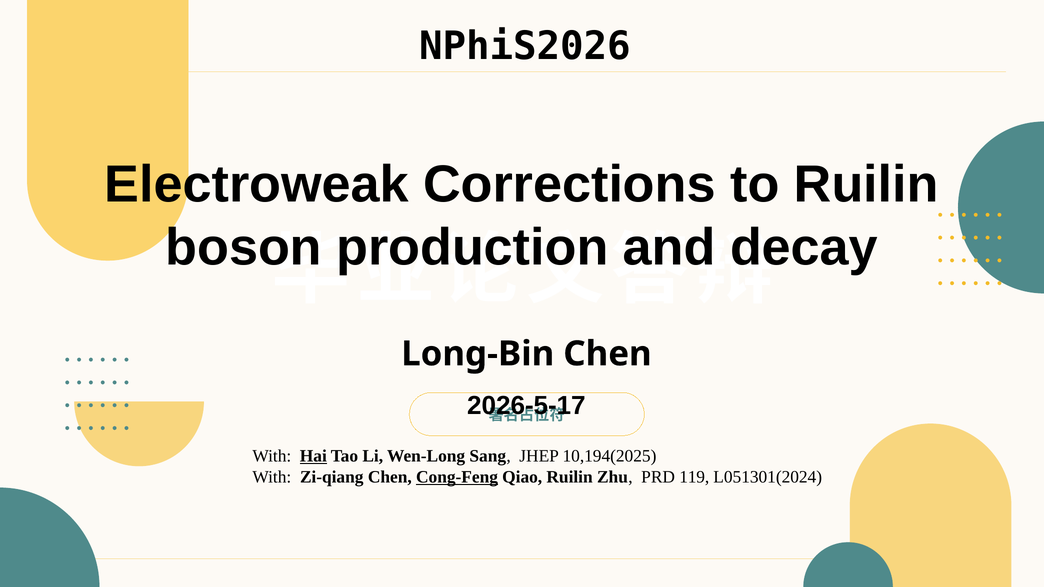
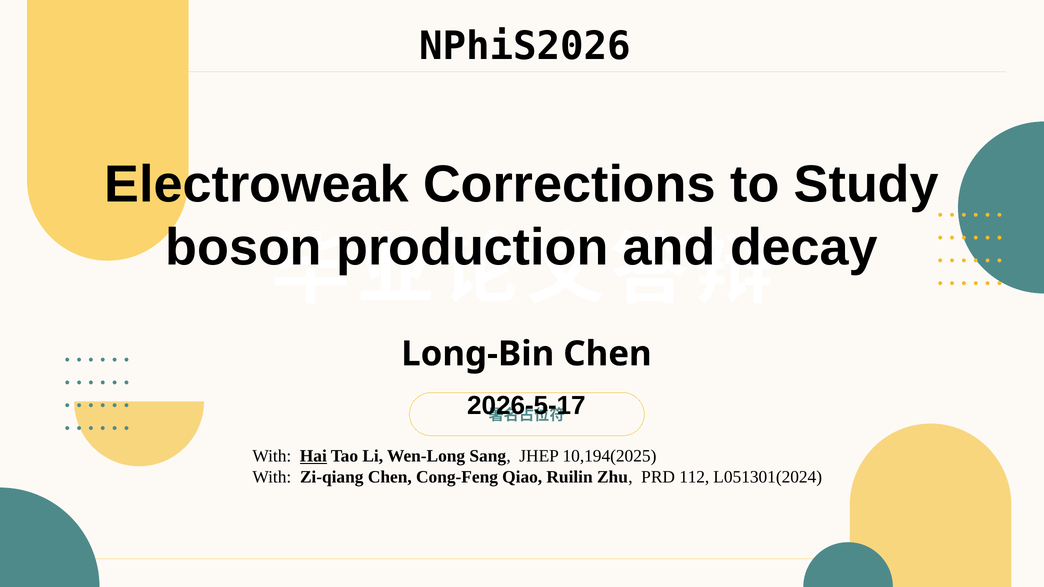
to Ruilin: Ruilin -> Study (866, 185)
Cong-Feng underline: present -> none (457, 477)
119: 119 -> 112 (694, 477)
